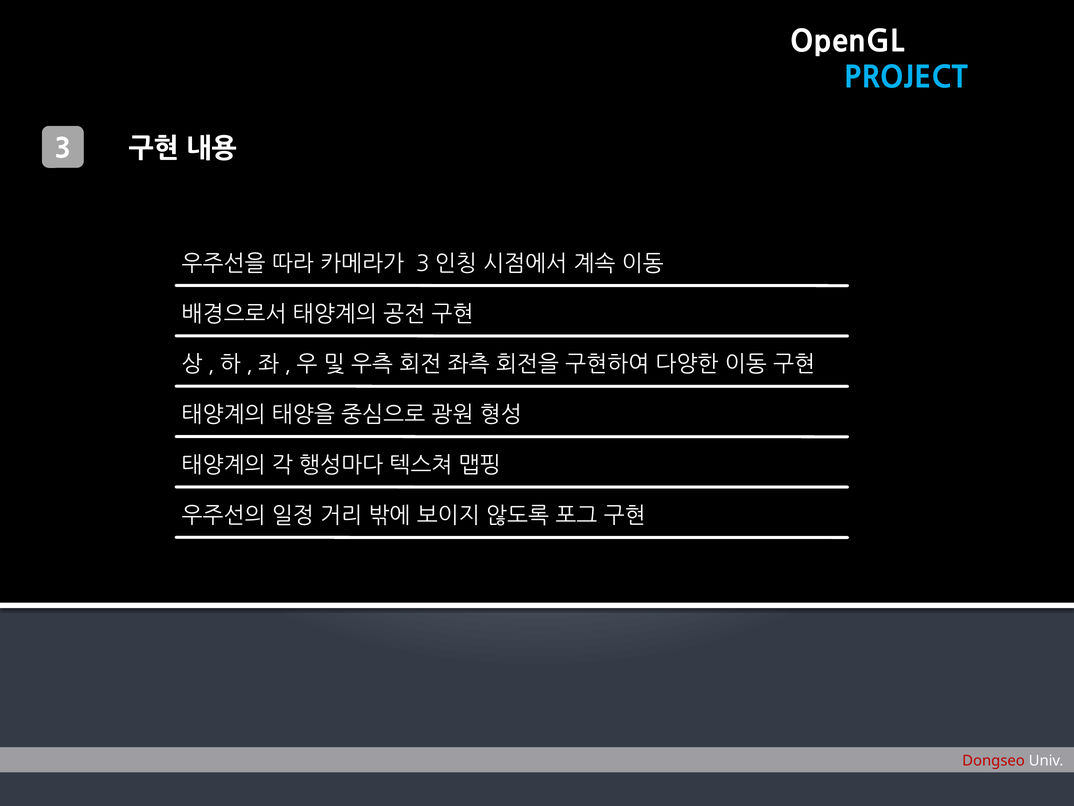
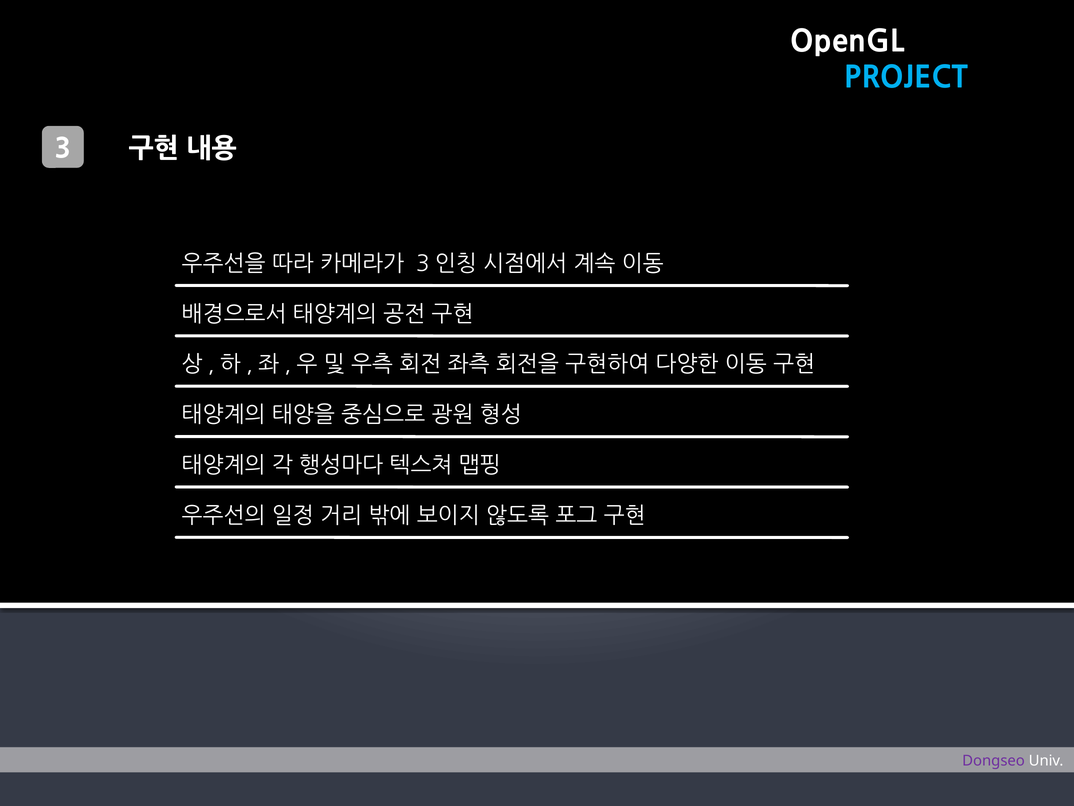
Dongseo colour: red -> purple (994, 760)
